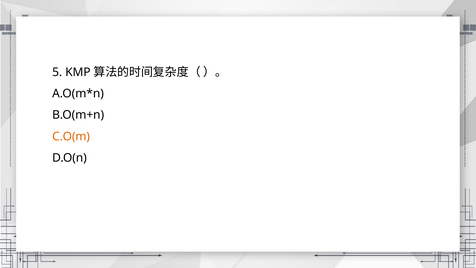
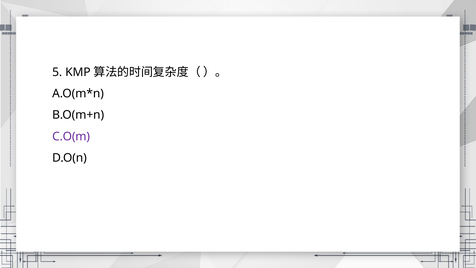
C.O(m colour: orange -> purple (71, 136)
